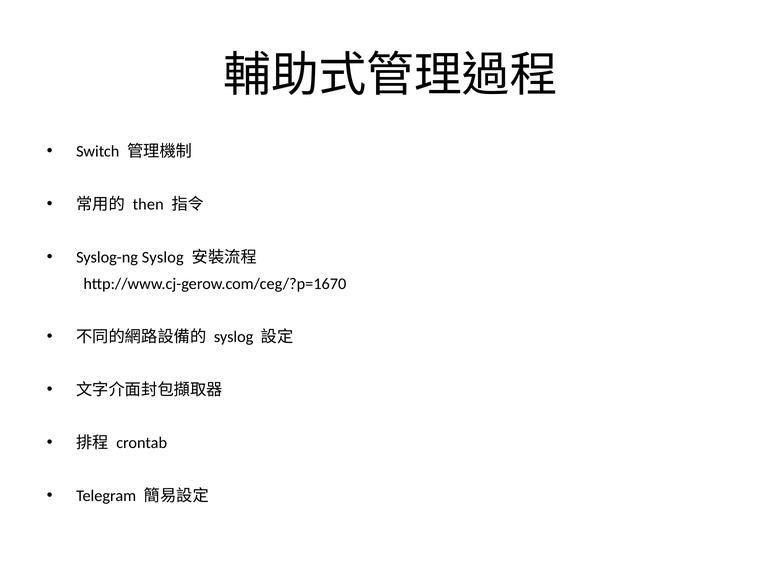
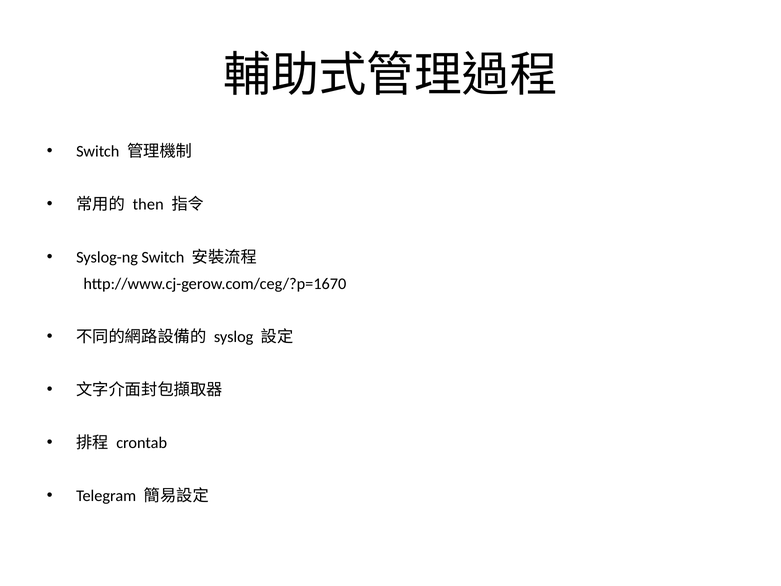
Syslog-ng Syslog: Syslog -> Switch (163, 257)
